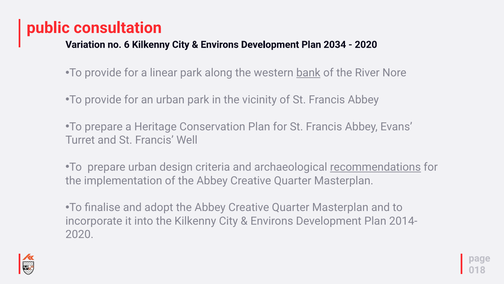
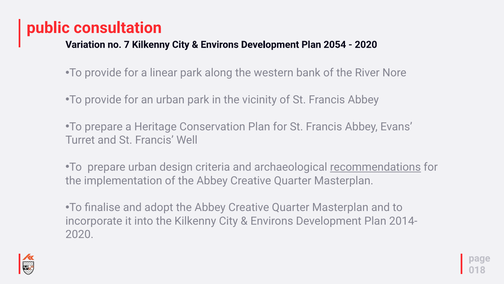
6: 6 -> 7 (127, 45)
2034: 2034 -> 2054 (335, 45)
bank underline: present -> none (308, 73)
